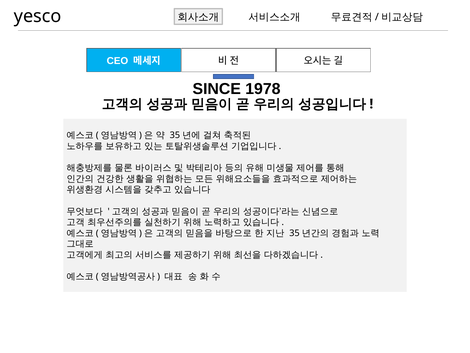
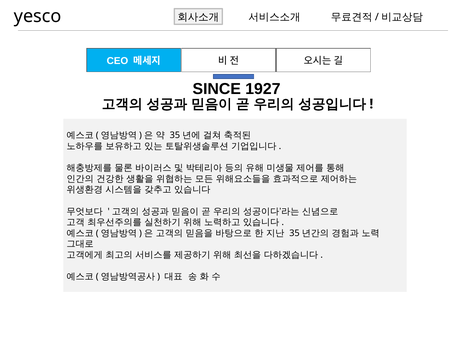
1978: 1978 -> 1927 (263, 89)
